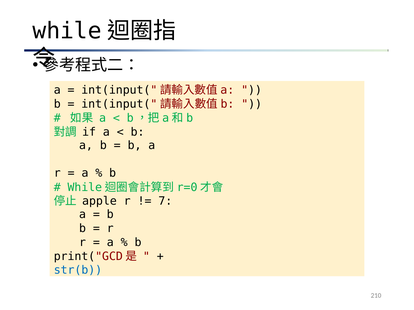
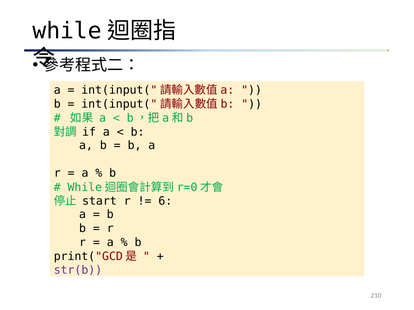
apple: apple -> start (99, 201)
7: 7 -> 6 (165, 201)
str(b colour: blue -> purple (78, 271)
